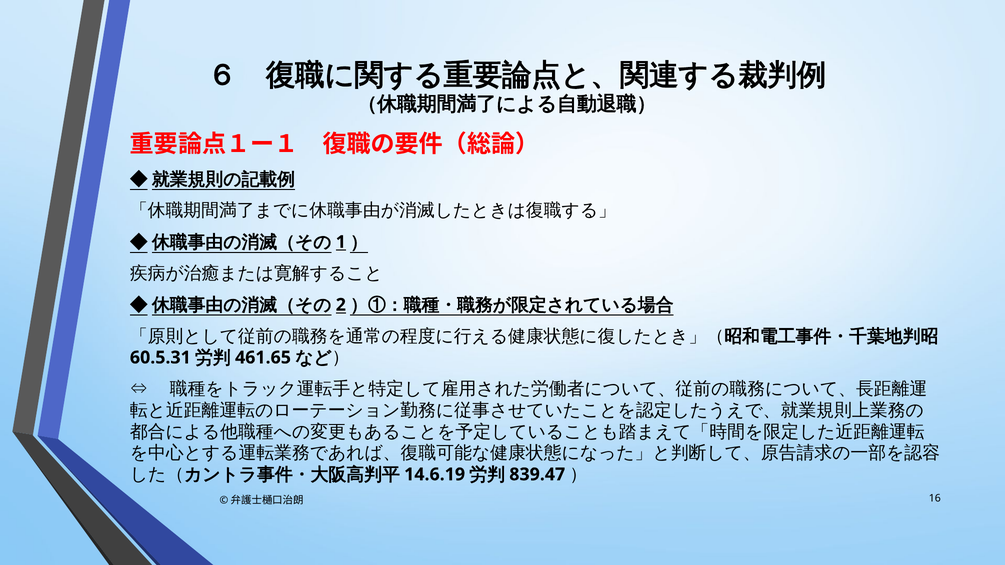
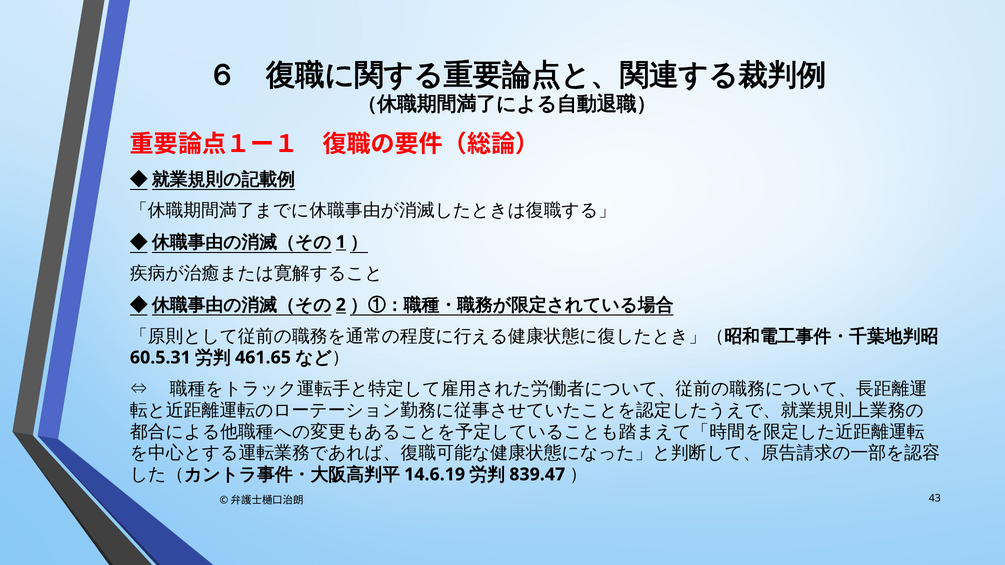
16: 16 -> 43 (935, 499)
